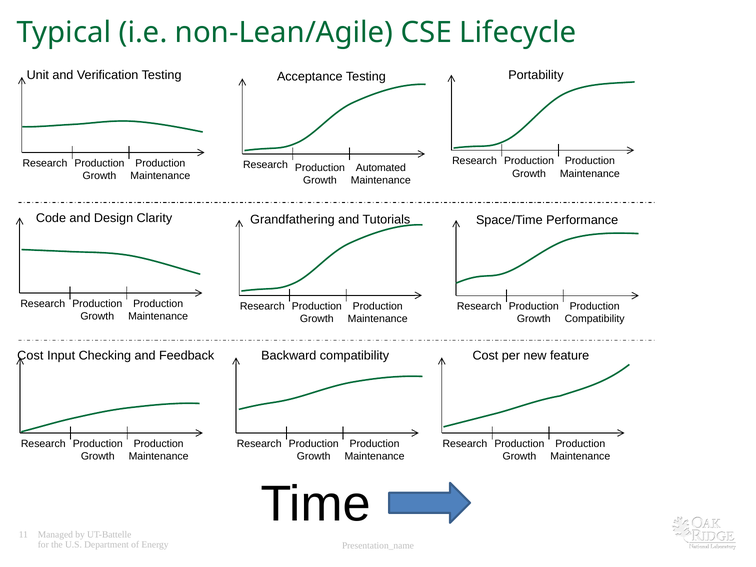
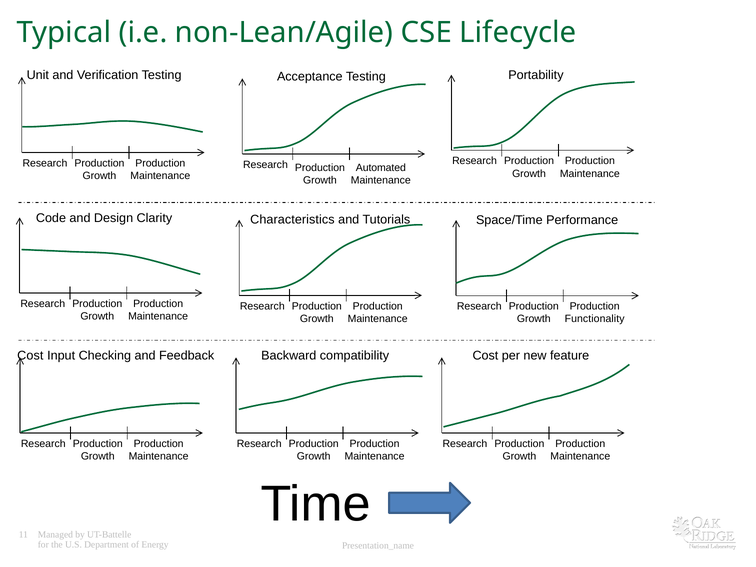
Grandfathering: Grandfathering -> Characteristics (292, 220)
Compatibility: Compatibility -> Functionality (595, 319)
